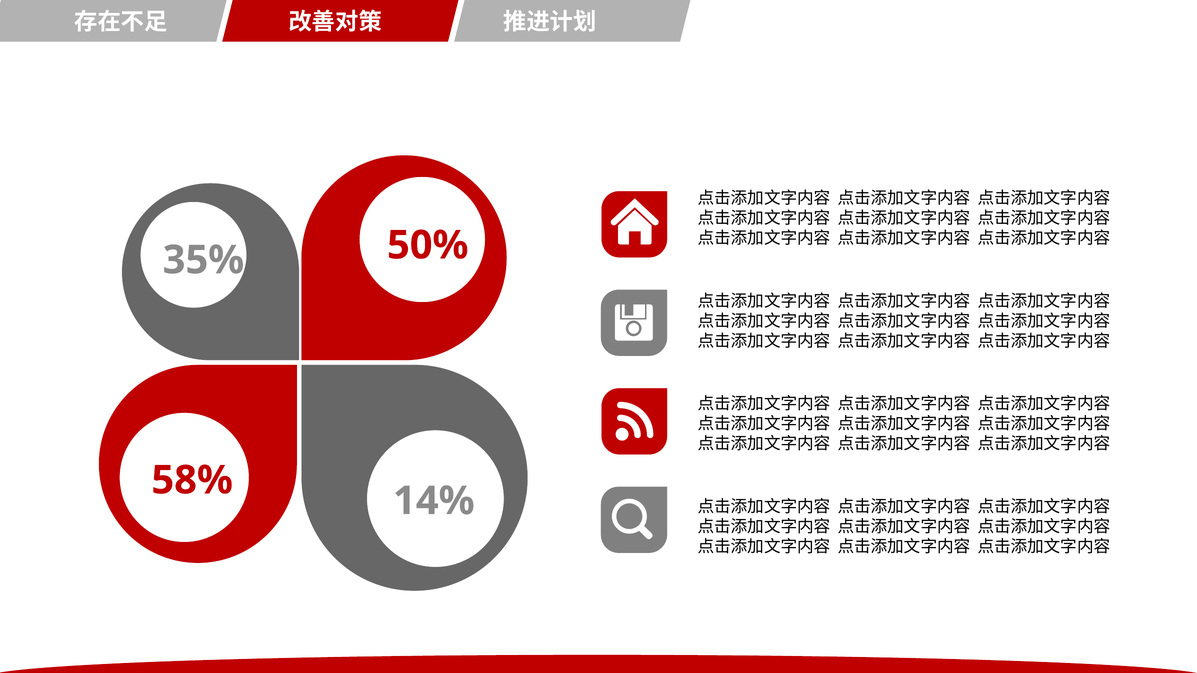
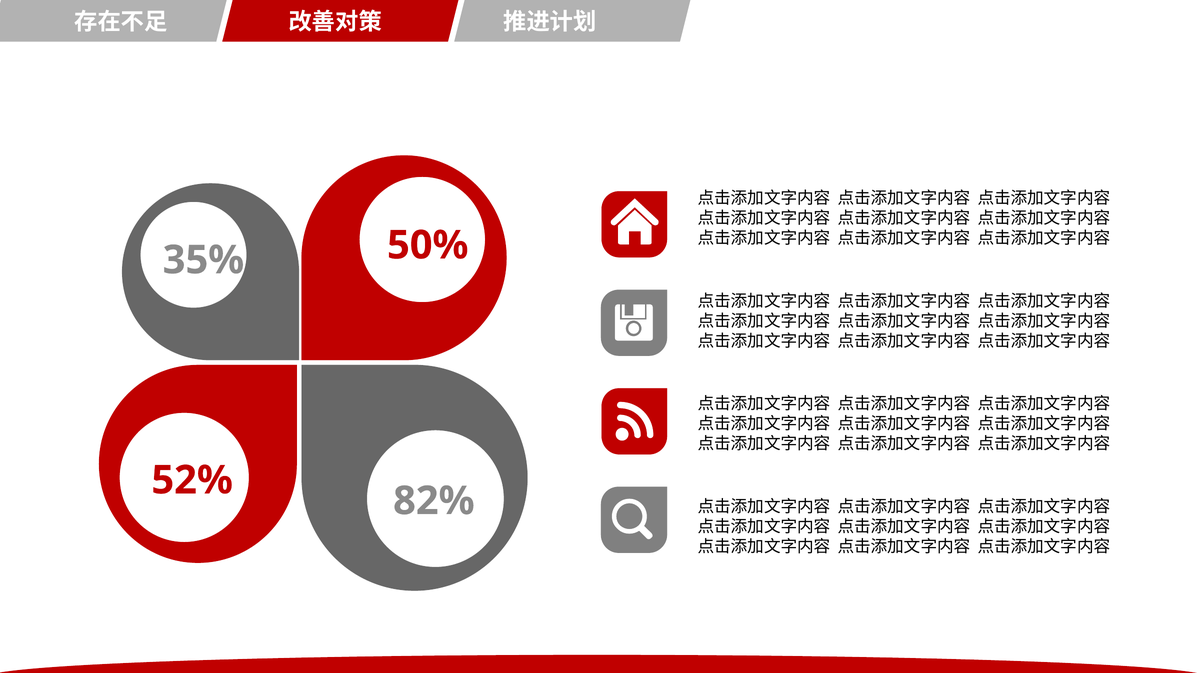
58%: 58% -> 52% (192, 480)
14%: 14% -> 82% (434, 501)
